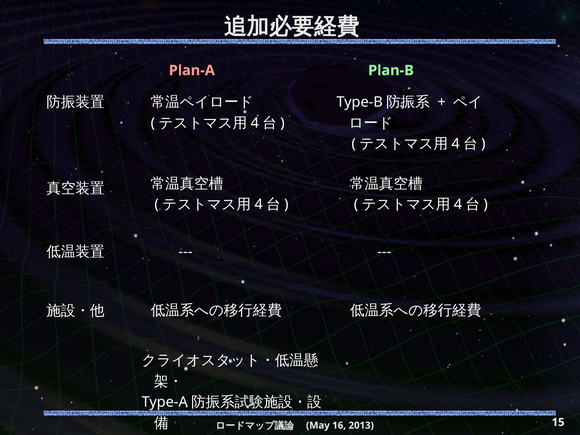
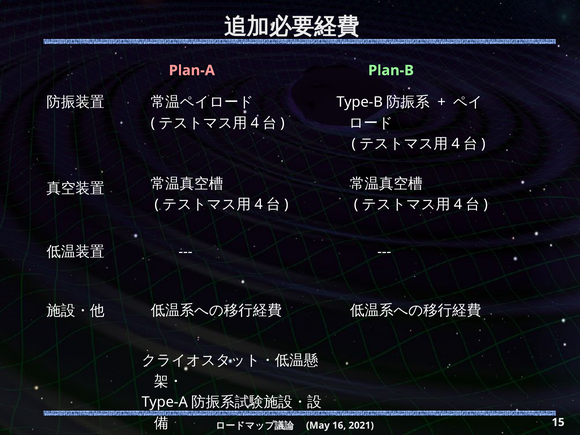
2013: 2013 -> 2021 (361, 425)
